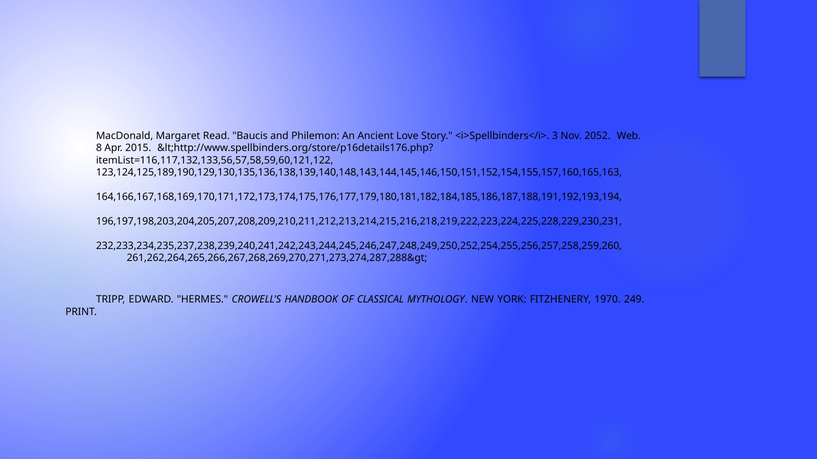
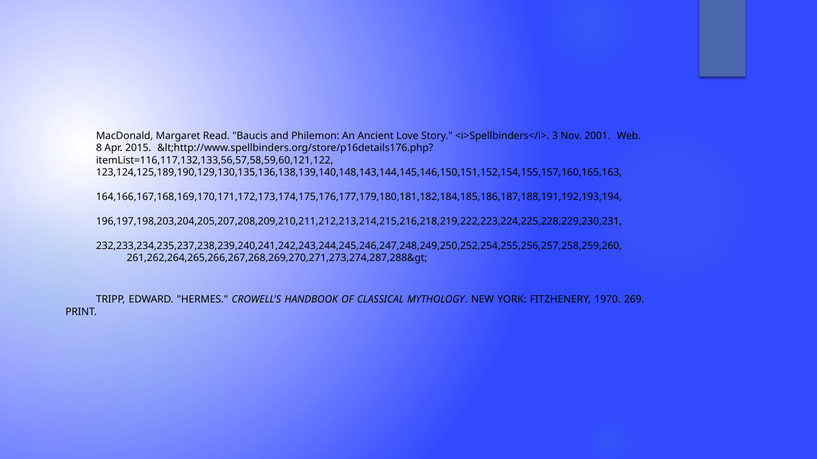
2052: 2052 -> 2001 (597, 136)
249: 249 -> 269 (634, 300)
